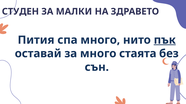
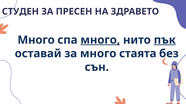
МАЛКИ: МАЛКИ -> ПРЕСЕН (74, 12)
Пития: Пития -> Много (36, 40)
много underline: none -> present (100, 40)
